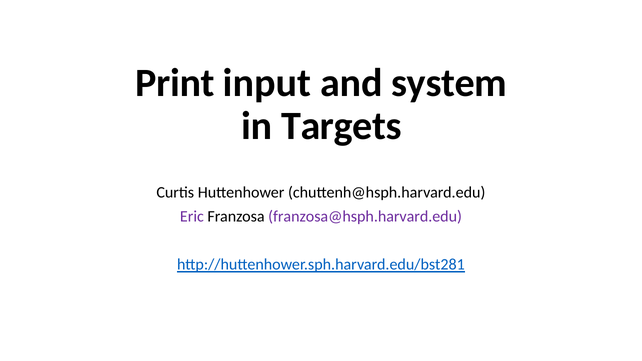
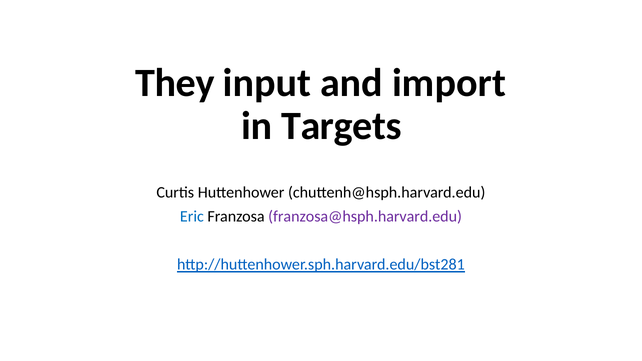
Print: Print -> They (175, 83)
system: system -> import (449, 83)
Eric colour: purple -> blue (192, 216)
